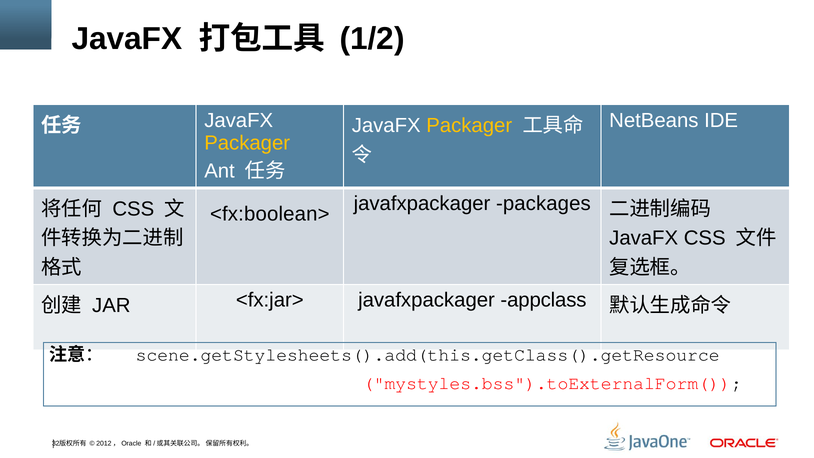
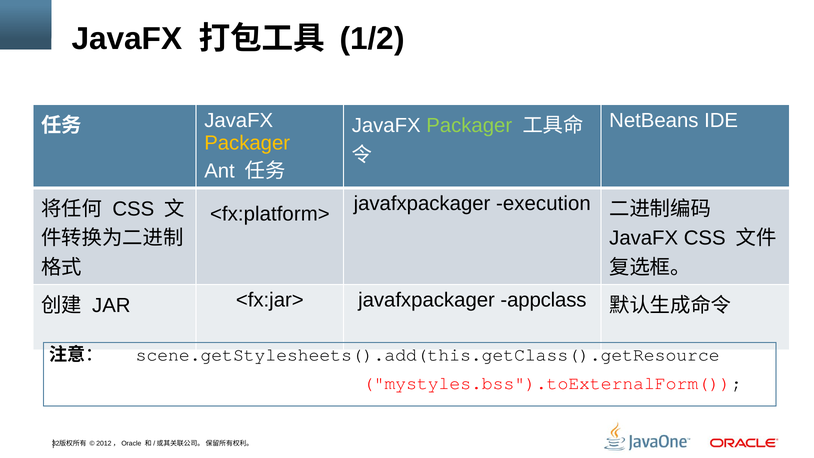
Packager colour: yellow -> light green (469, 126)
packages: packages -> execution (543, 204)
<fx:boolean>: <fx:boolean> -> <fx:platform> (270, 214)
